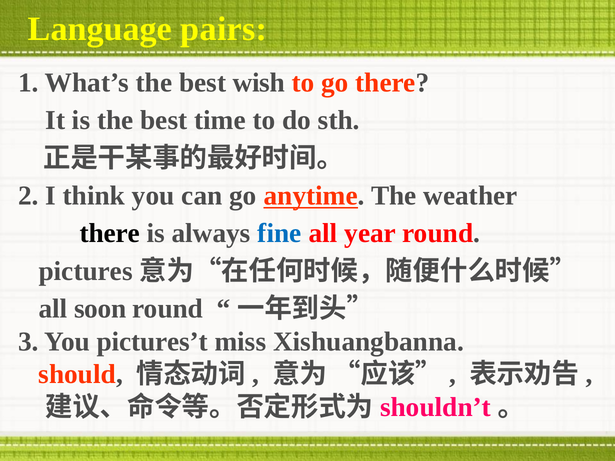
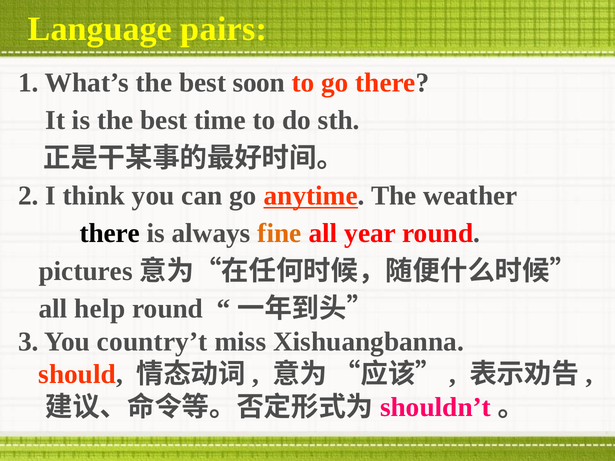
wish: wish -> soon (259, 83)
fine colour: blue -> orange (279, 234)
soon: soon -> help (100, 309)
pictures’t: pictures’t -> country’t (152, 342)
